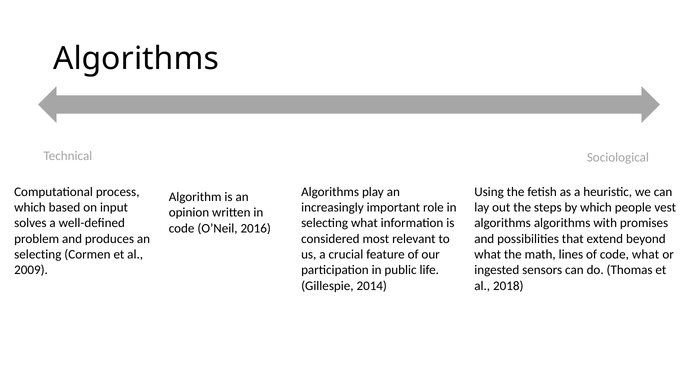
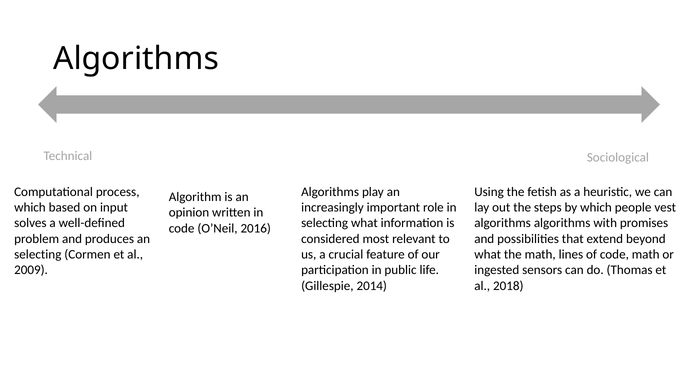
code what: what -> math (646, 255)
